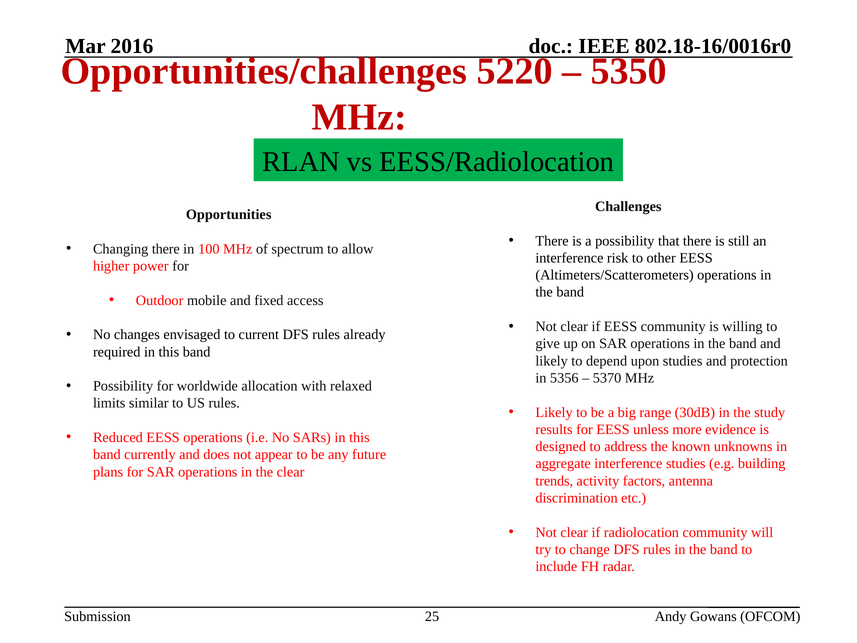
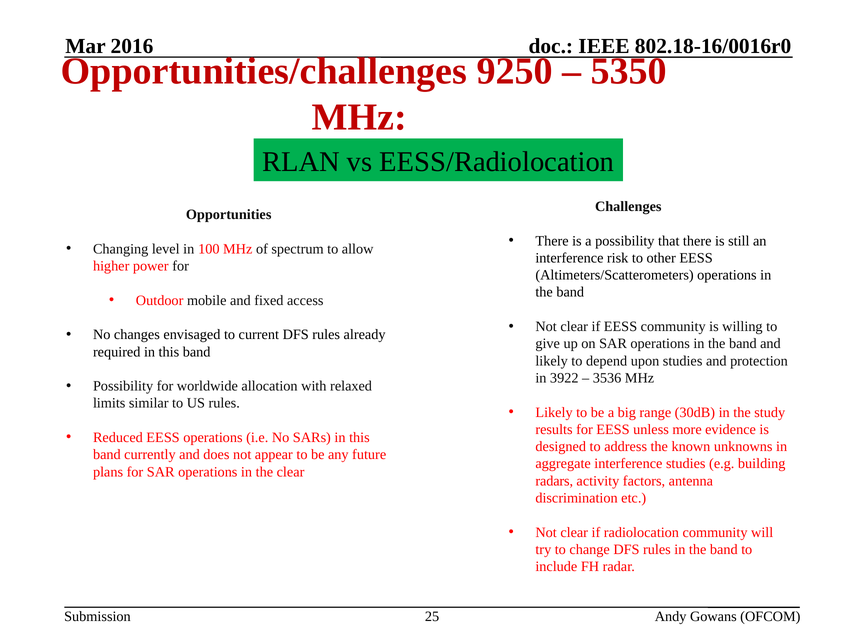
5220: 5220 -> 9250 (515, 71)
Changing there: there -> level (166, 249)
5356: 5356 -> 3922 (564, 378)
5370: 5370 -> 3536 (607, 378)
trends: trends -> radars (554, 481)
